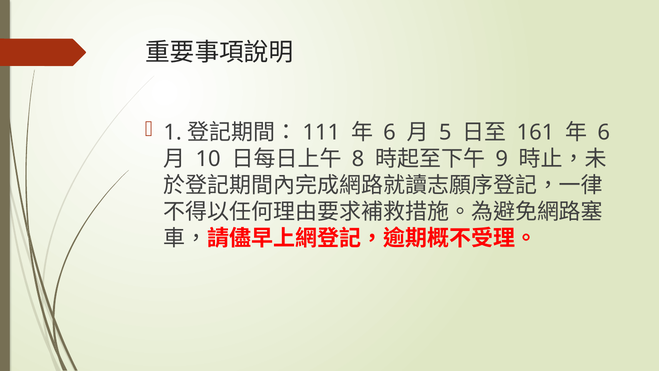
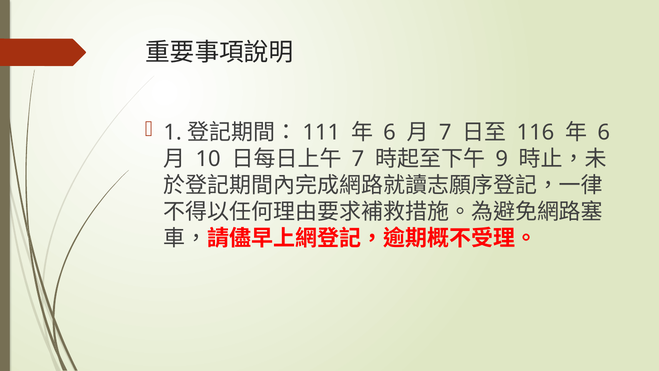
5: 5 -> 7 (445, 133)
161: 161 -> 116 (535, 133)
8: 8 -> 7 (358, 159)
